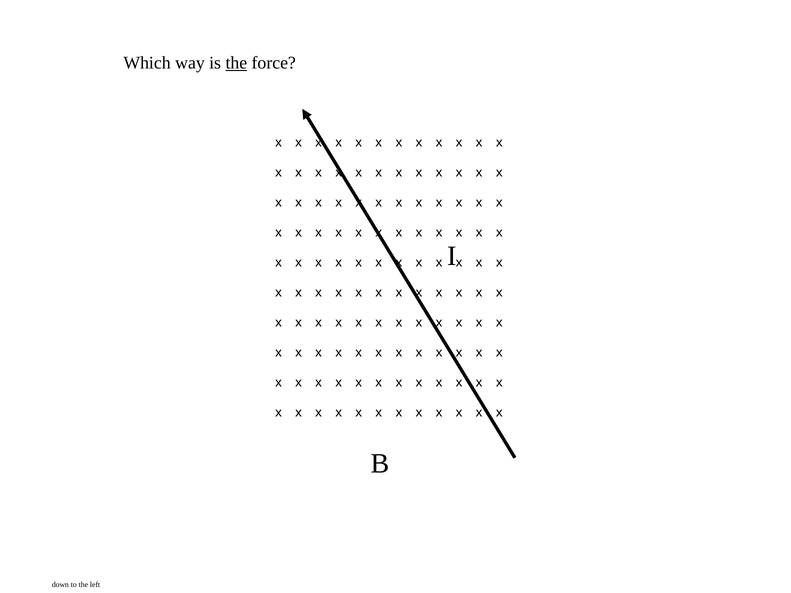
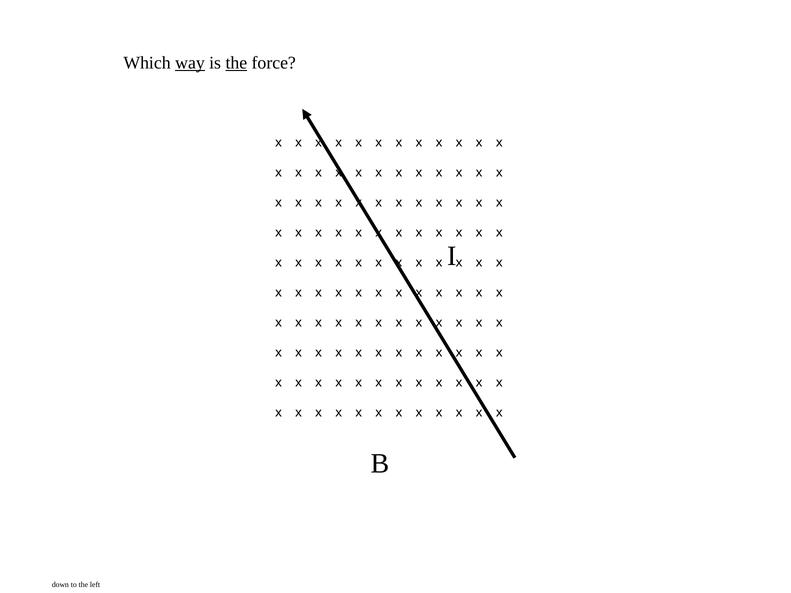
way underline: none -> present (190, 63)
